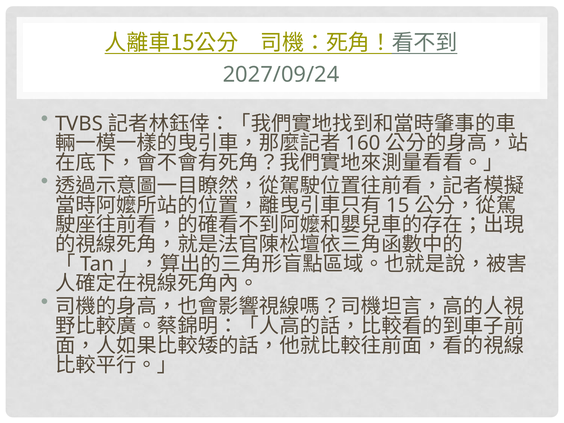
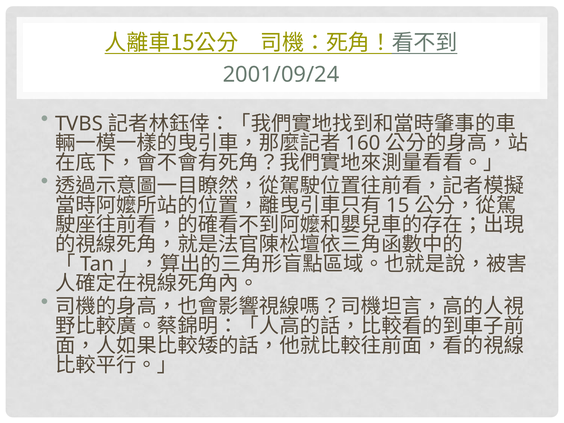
2027/09/24: 2027/09/24 -> 2001/09/24 (281, 75)
